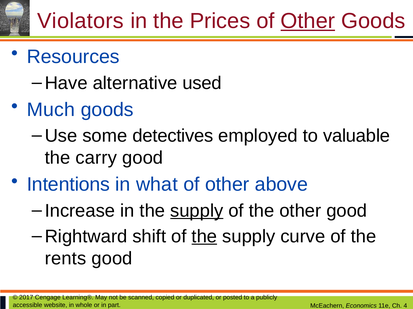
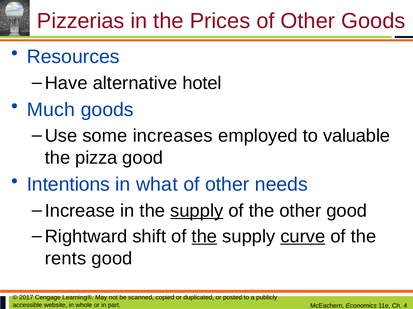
Violators: Violators -> Pizzerias (81, 21)
Other underline: present -> none (308, 21)
used: used -> hotel (202, 83)
detectives: detectives -> increases (173, 136)
carry: carry -> pizza (96, 158)
above: above -> needs (281, 185)
curve underline: none -> present (303, 237)
